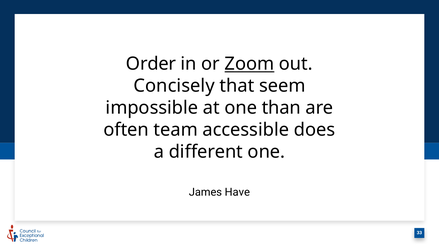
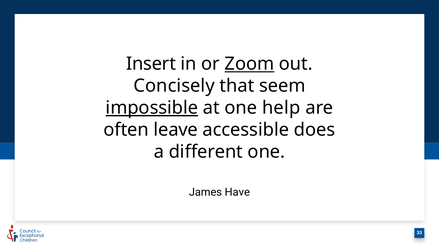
Order: Order -> Insert (151, 64)
impossible underline: none -> present (152, 108)
than: than -> help (281, 108)
team: team -> leave (176, 130)
